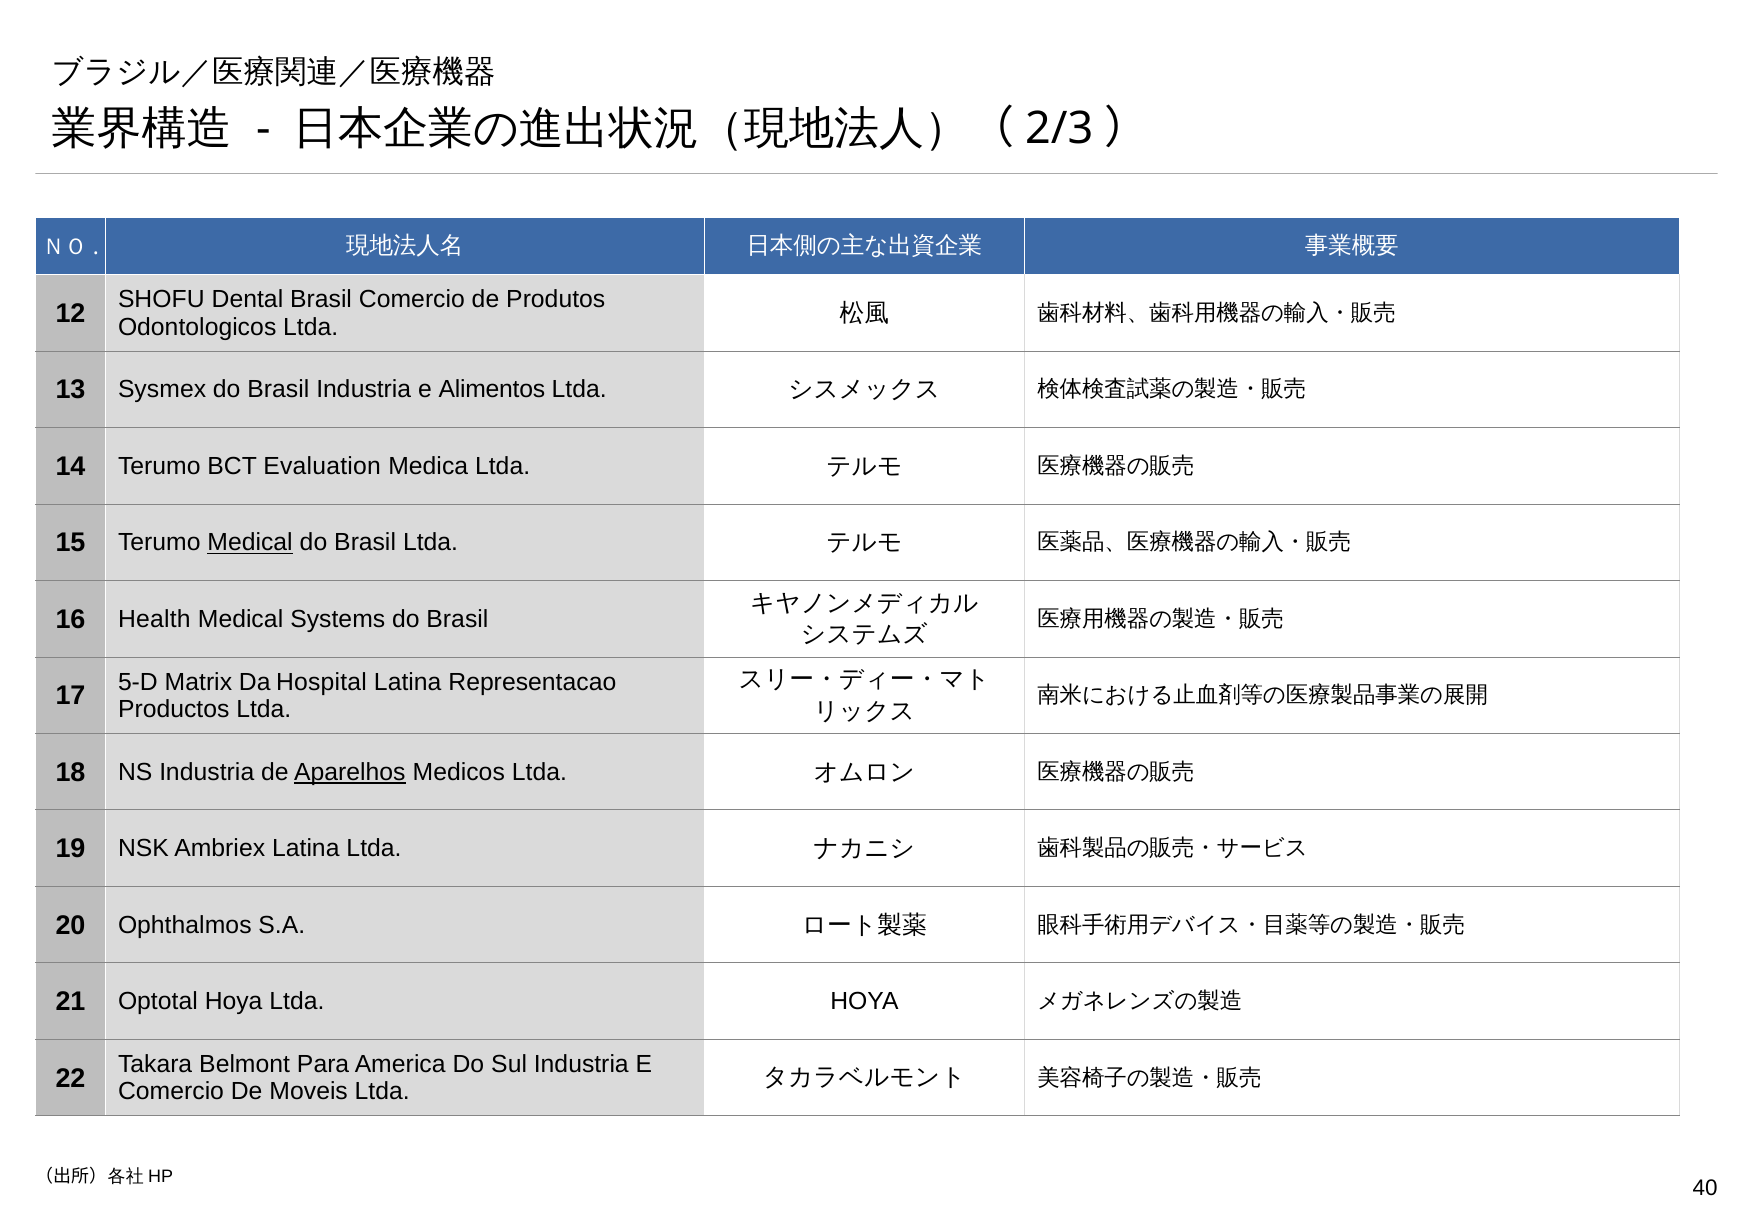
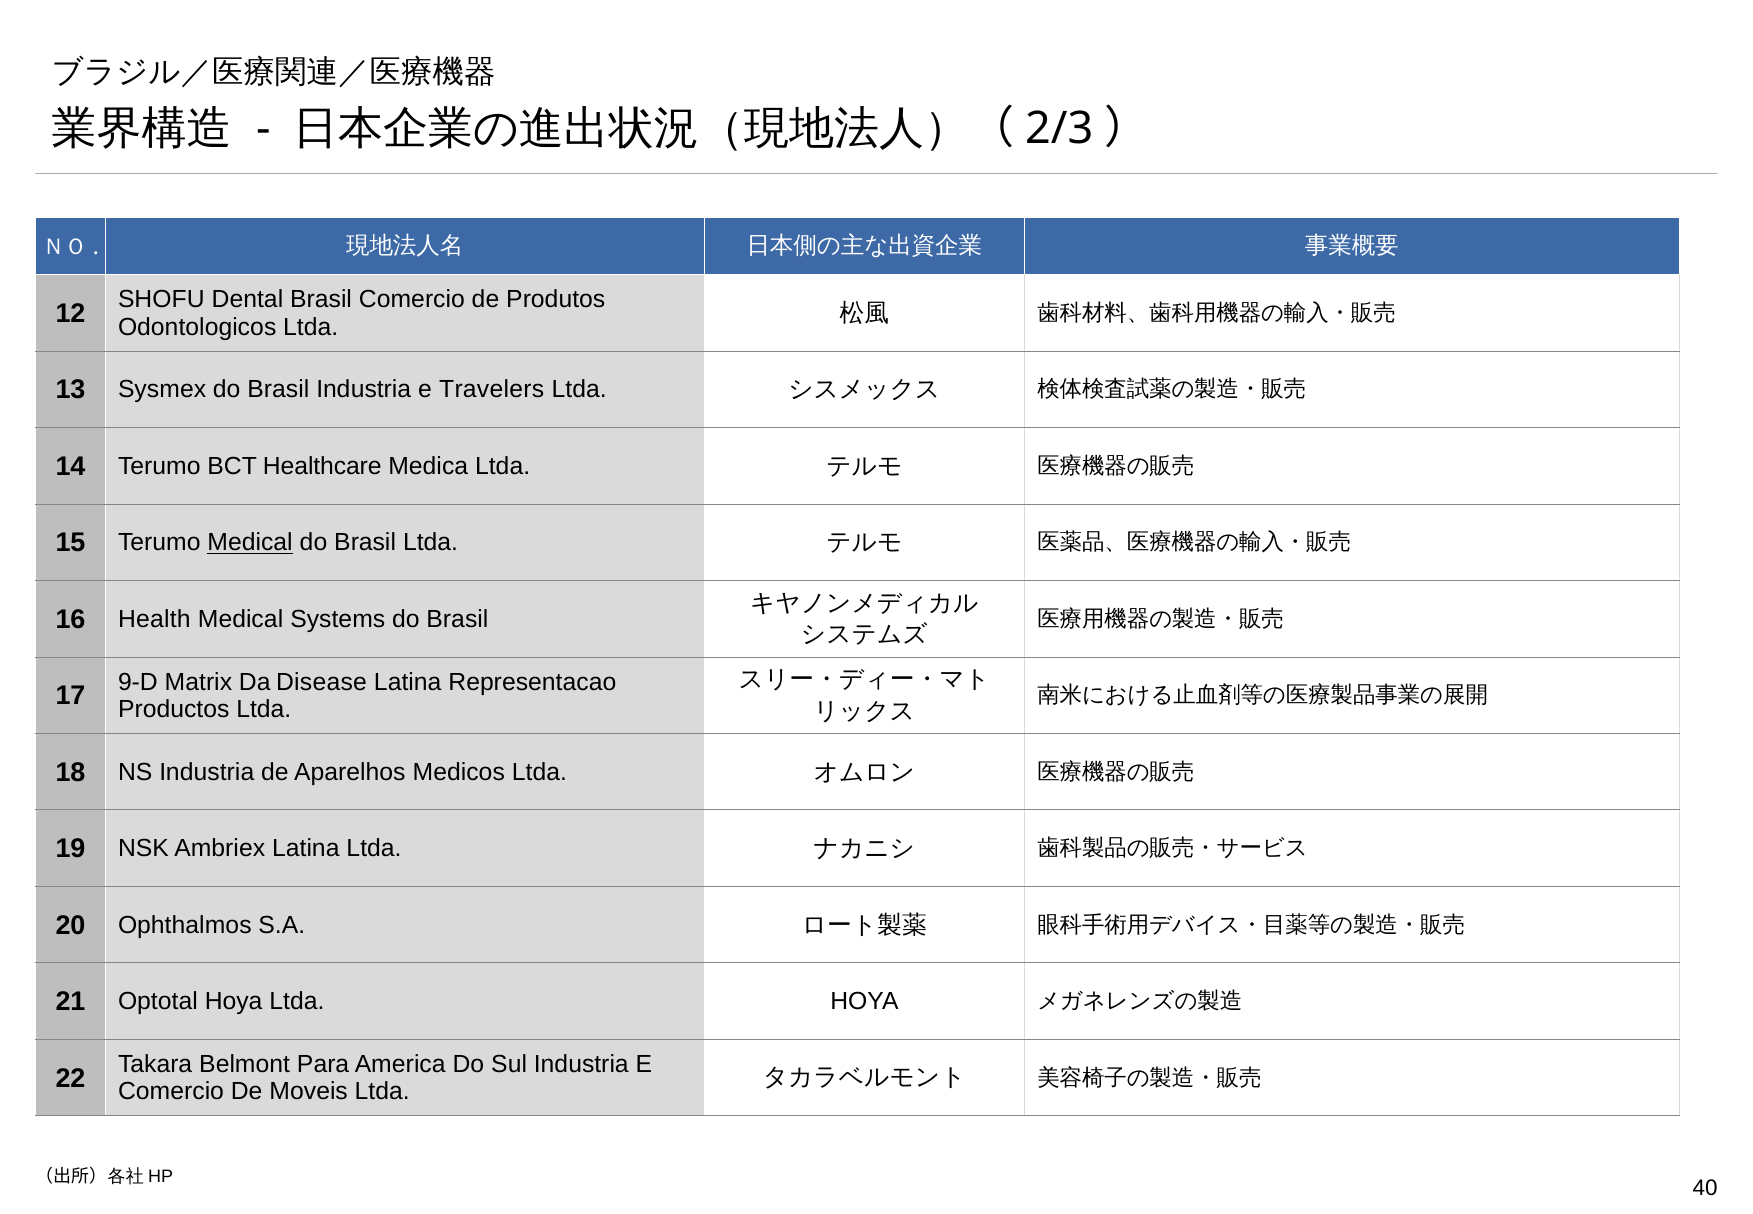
Alimentos: Alimentos -> Travelers (492, 390)
Evaluation: Evaluation -> Healthcare (322, 466)
5-D: 5-D -> 9-D (138, 682)
Hospital: Hospital -> Disease (322, 682)
Aparelhos underline: present -> none (350, 772)
